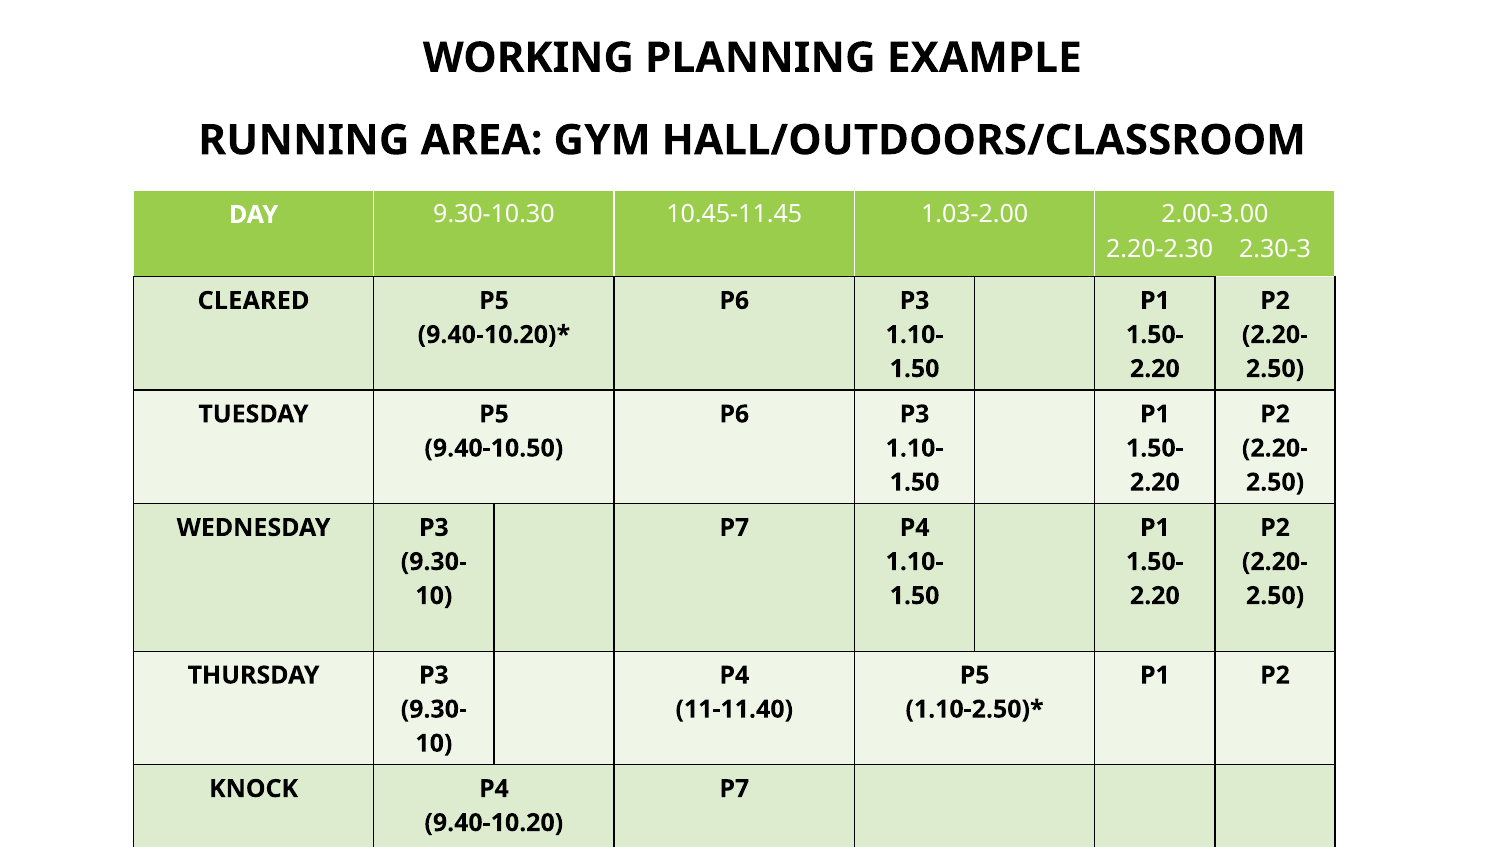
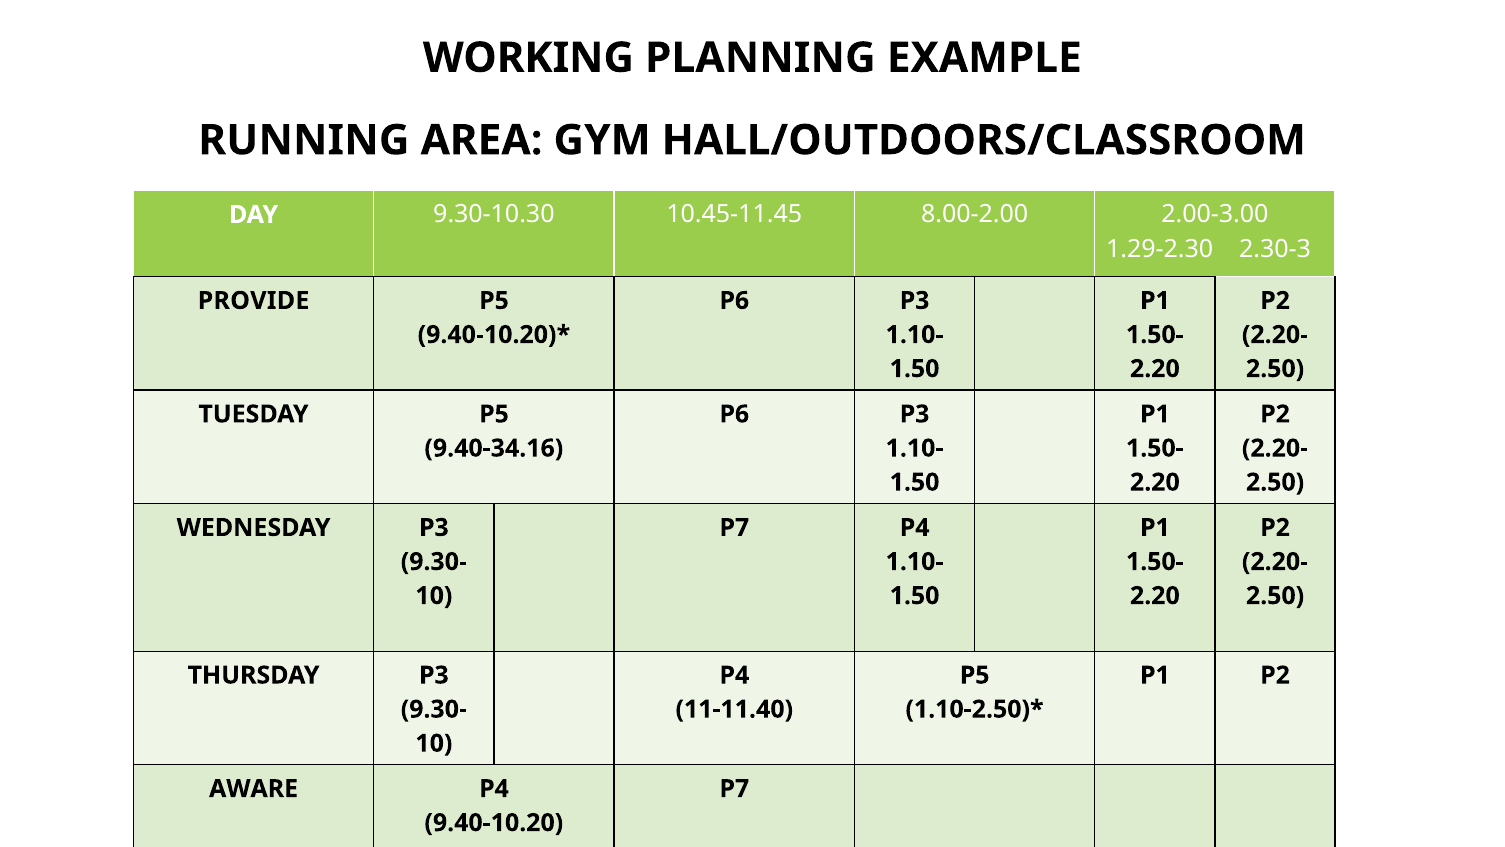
1.03-2.00: 1.03-2.00 -> 8.00-2.00 (975, 215)
2.20-2.30: 2.20-2.30 -> 1.29-2.30 (1160, 249)
CLEARED: CLEARED -> PROVIDE (254, 301)
9.40-10.50: 9.40-10.50 -> 9.40-34.16 (494, 448)
KNOCK: KNOCK -> AWARE (254, 788)
